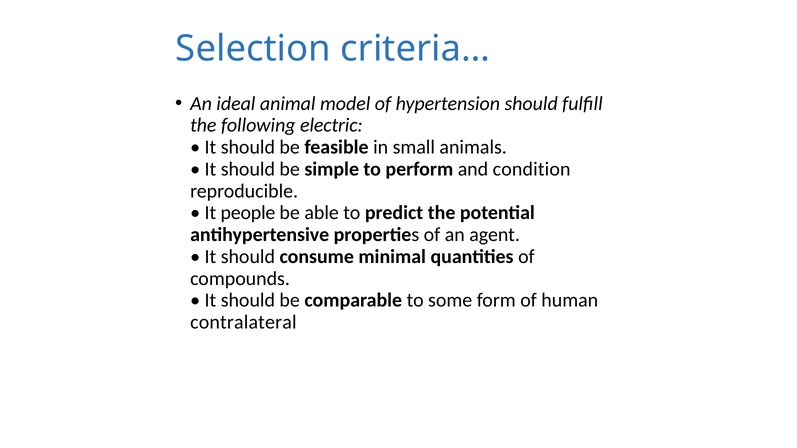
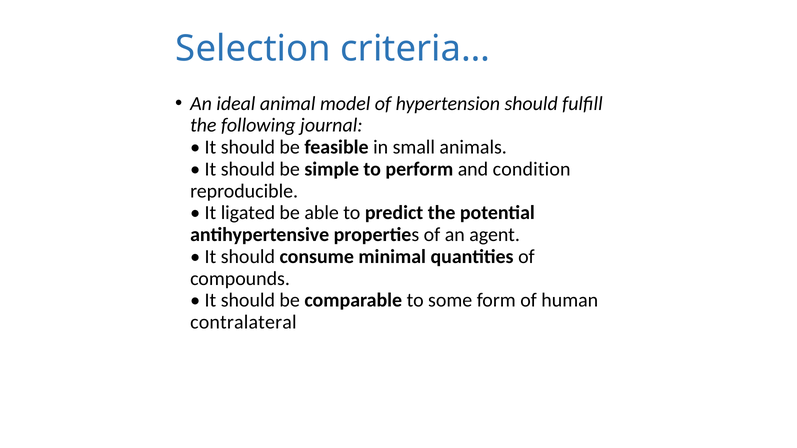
electric: electric -> journal (331, 125)
people: people -> ligated (248, 213)
